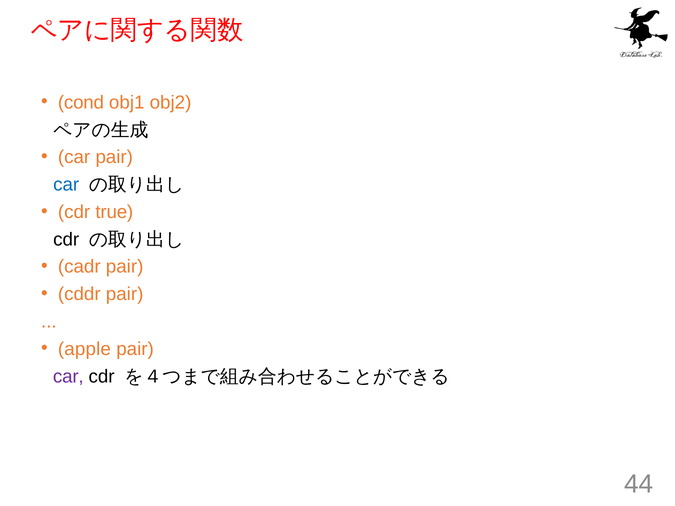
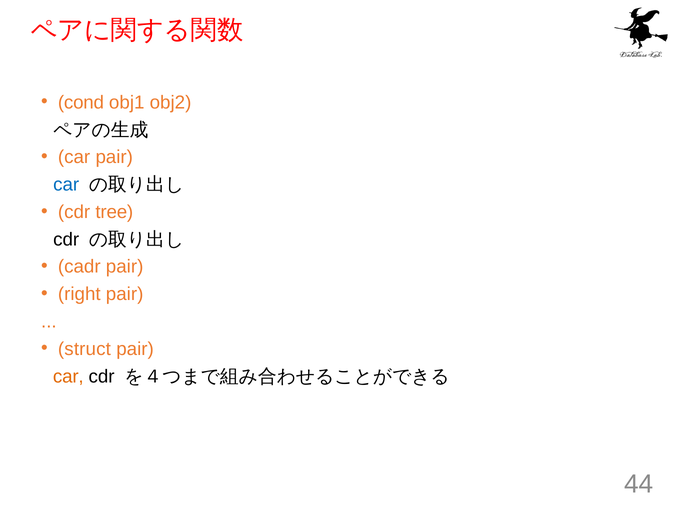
true: true -> tree (114, 212)
cddr: cddr -> right (79, 294)
apple: apple -> struct (84, 349)
car colour: purple -> orange (68, 377)
